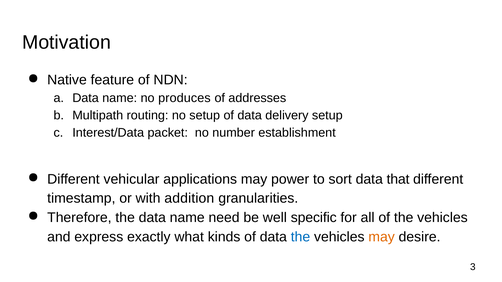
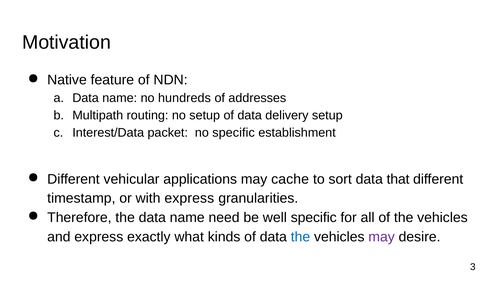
produces: produces -> hundreds (184, 98)
no number: number -> specific (234, 133)
power: power -> cache (290, 179)
with addition: addition -> express (189, 199)
may colour: orange -> purple (382, 237)
